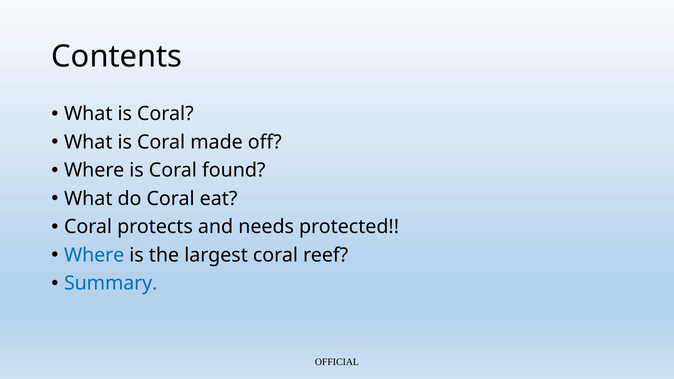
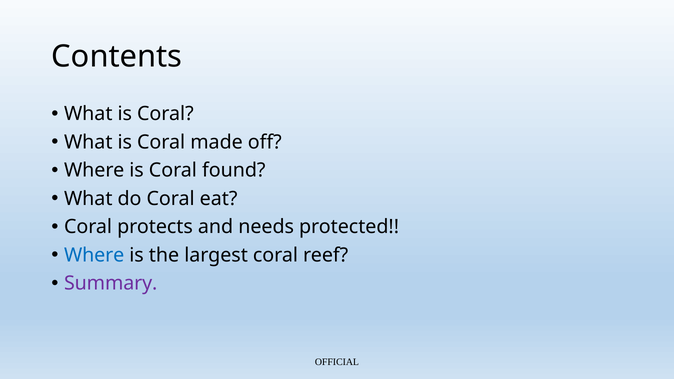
Summary colour: blue -> purple (111, 284)
